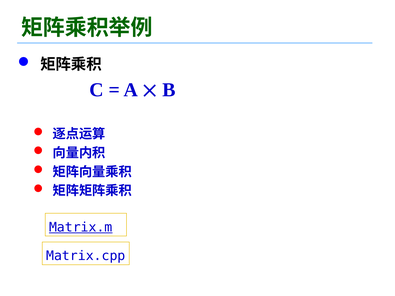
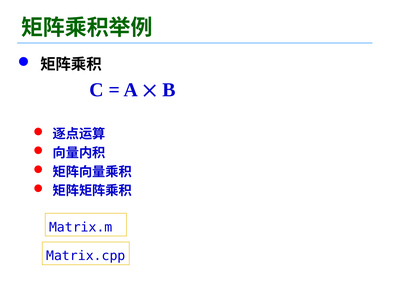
Matrix.m underline: present -> none (81, 227)
